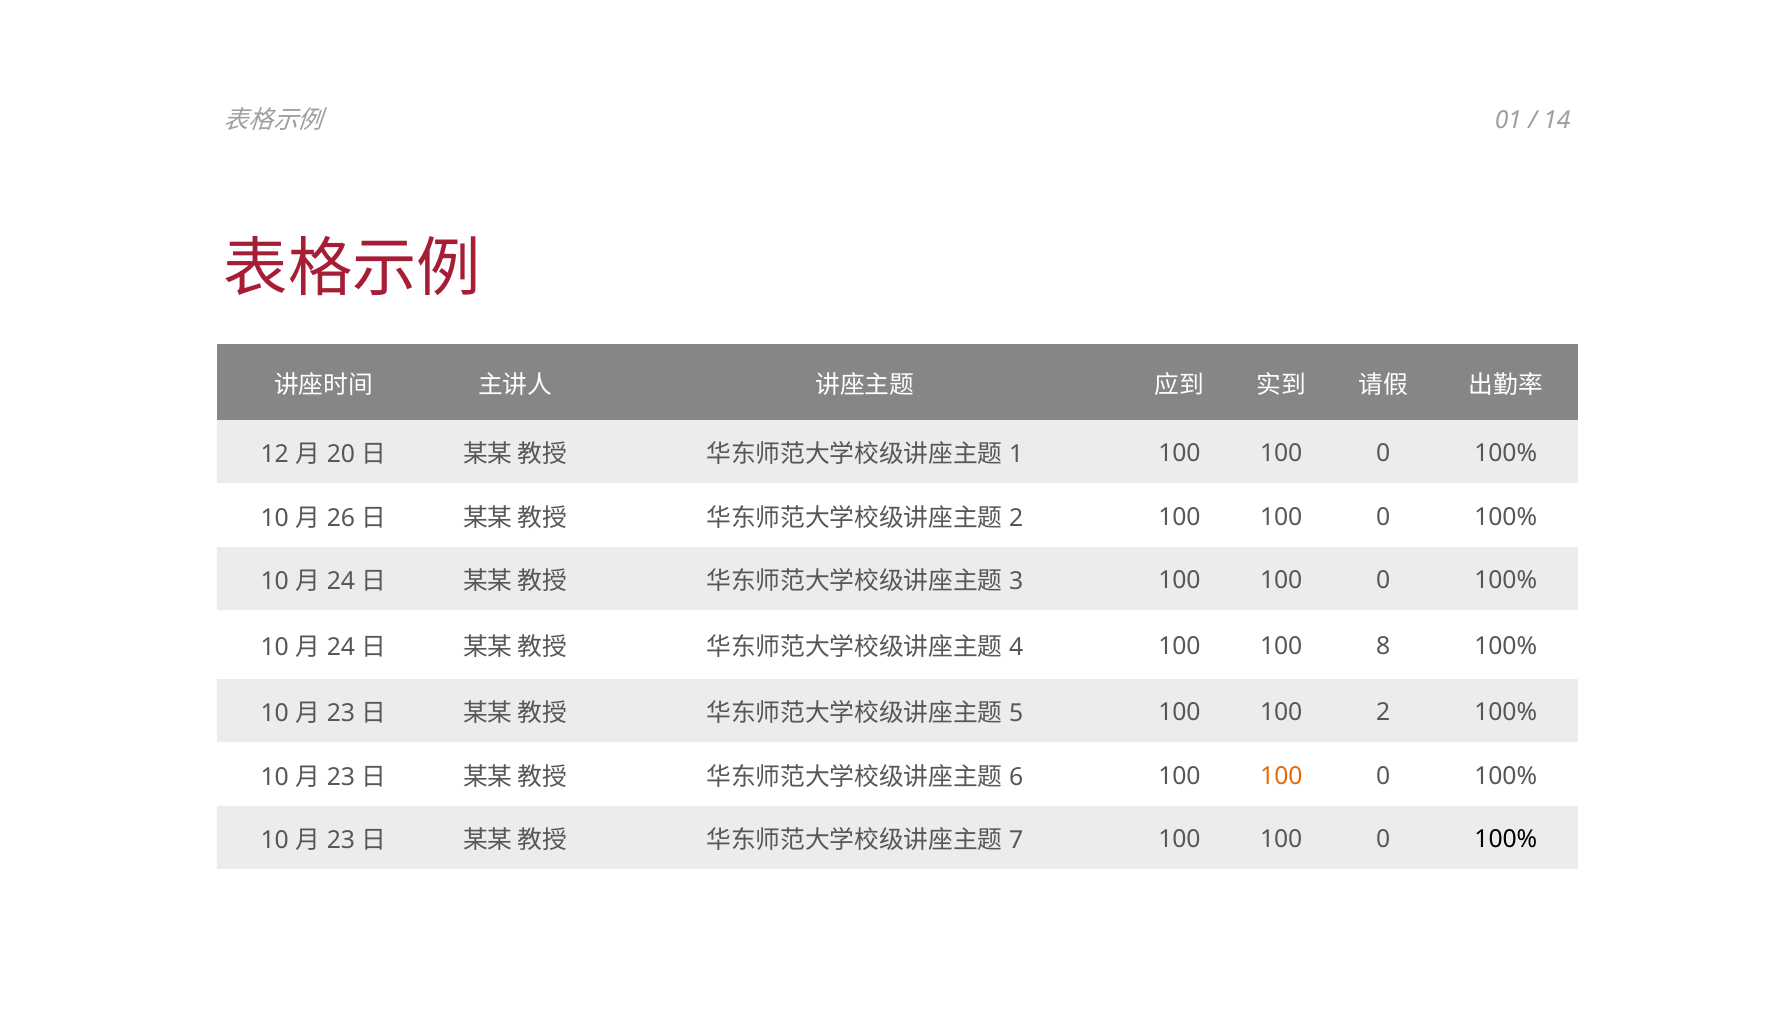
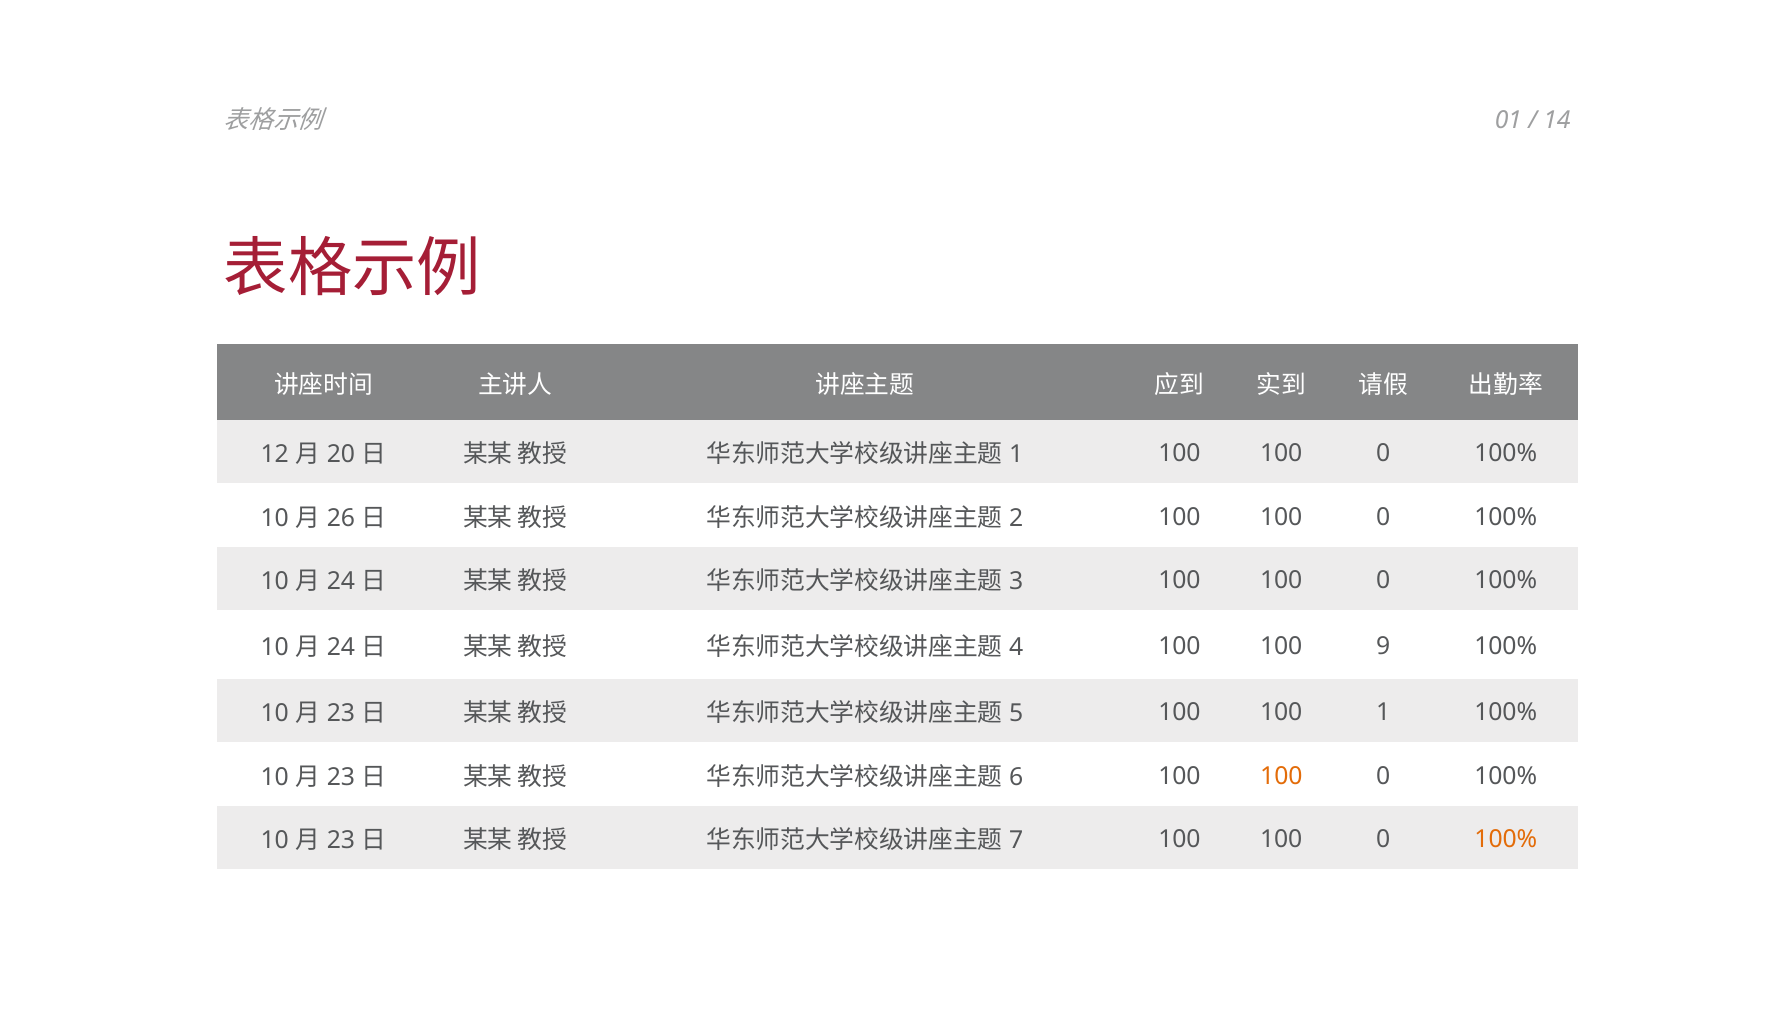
8: 8 -> 9 (1383, 647)
100 2: 2 -> 1 (1383, 713)
100% colour: black -> orange (1506, 840)
